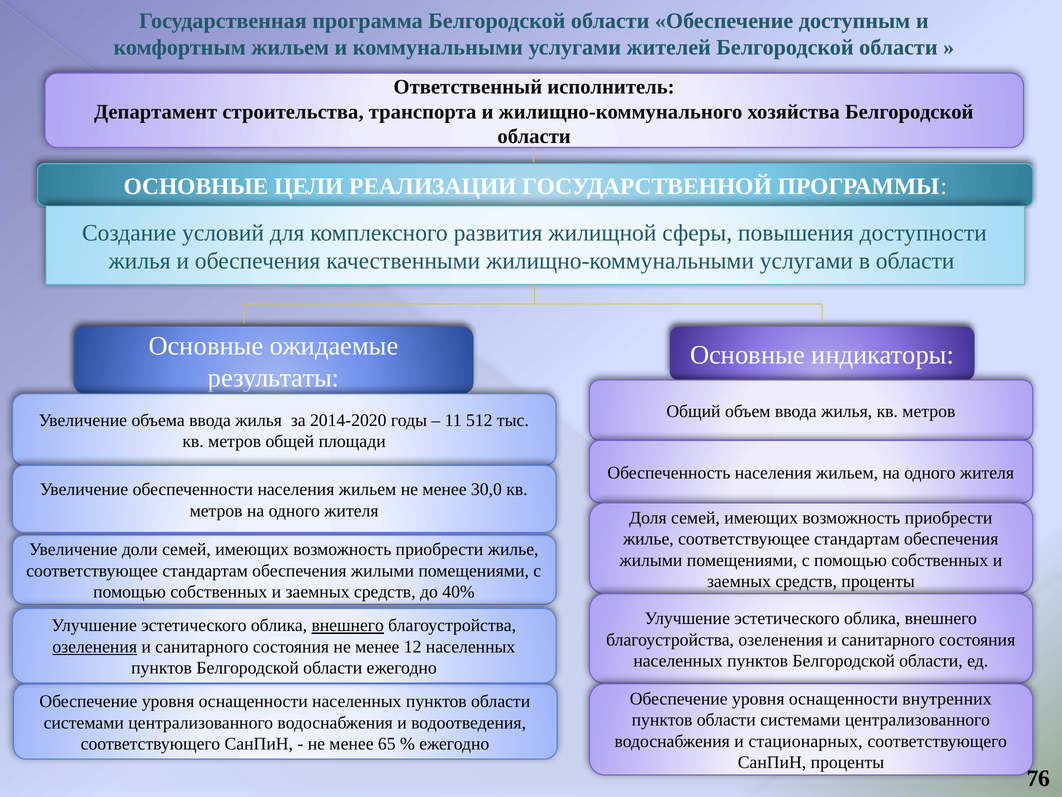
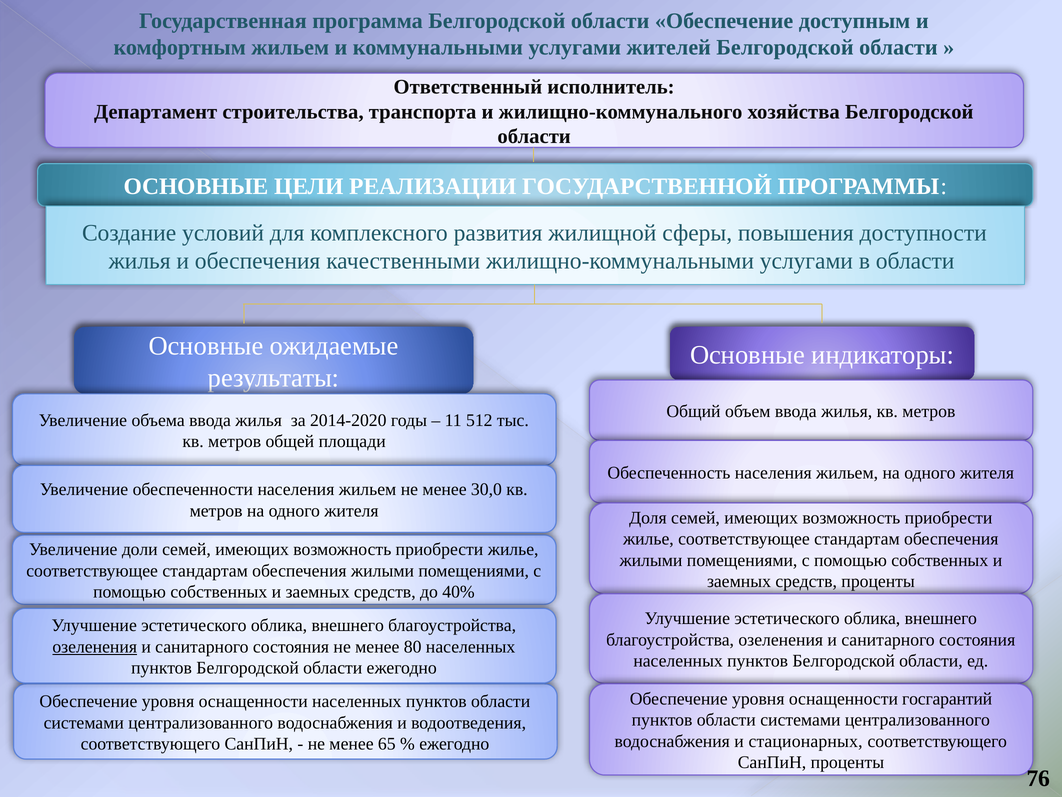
внешнего underline: present -> none (348, 625)
12: 12 -> 80 (413, 646)
внутренних: внутренних -> госгарантий (947, 698)
